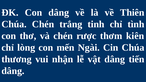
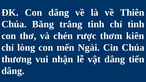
Chúa Chén: Chén -> Băng (43, 24)
